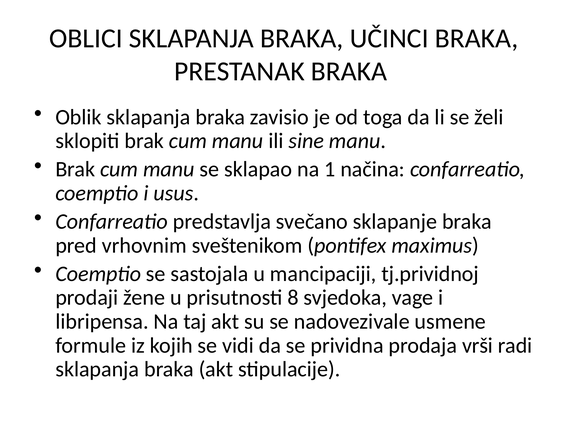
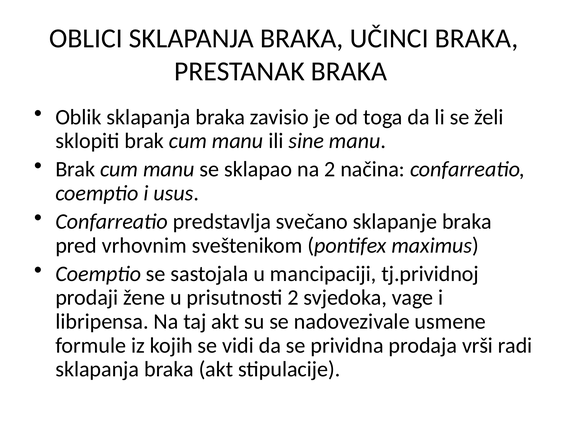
na 1: 1 -> 2 (330, 169)
prisutnosti 8: 8 -> 2 (293, 298)
